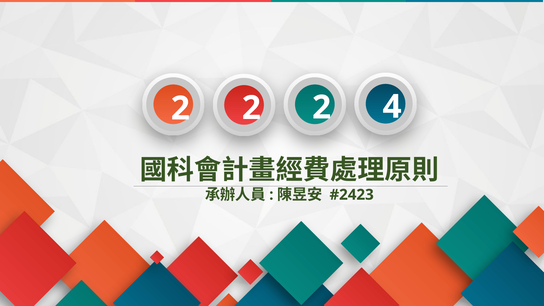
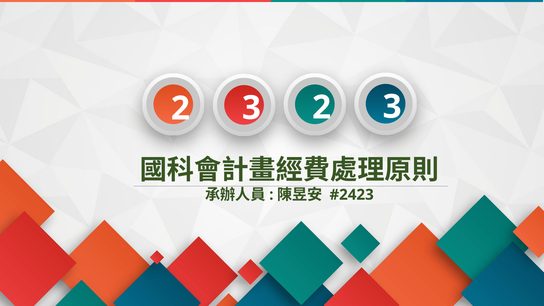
2: 2 -> 3 (251, 108)
4: 4 -> 3 (392, 107)
